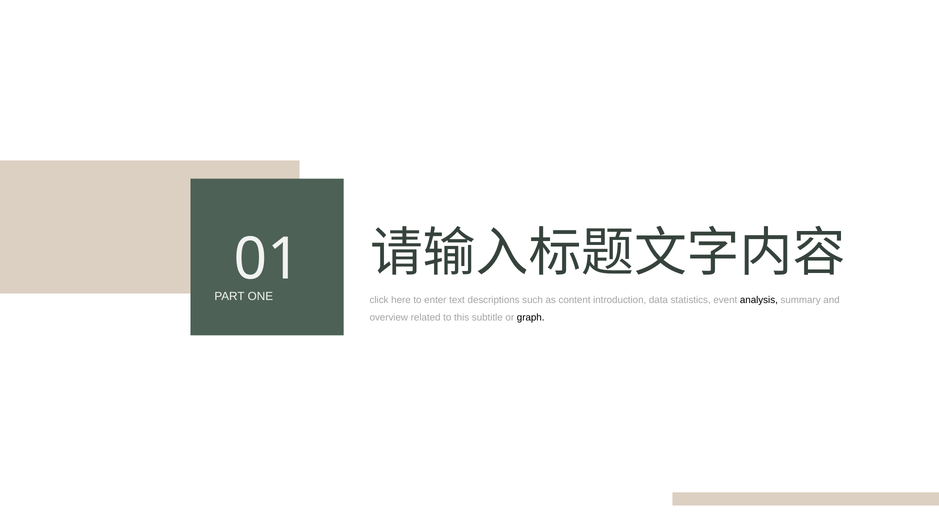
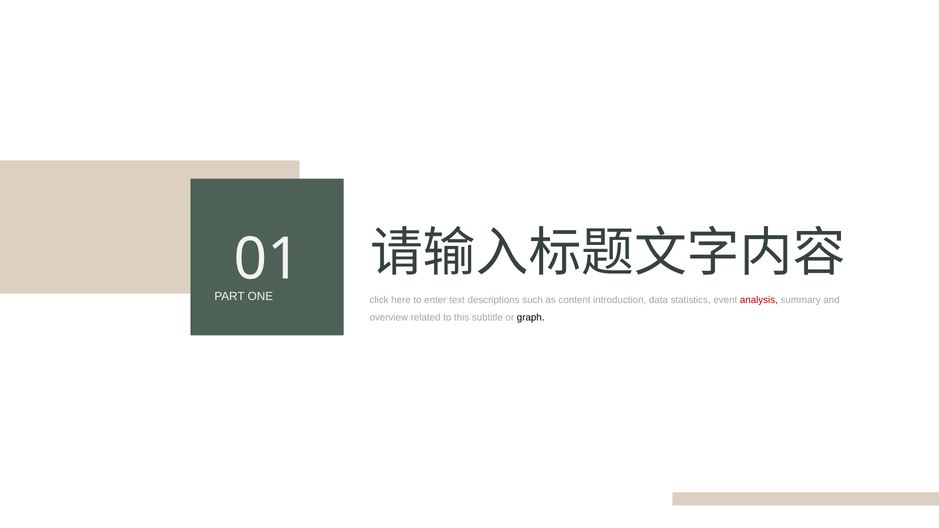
analysis colour: black -> red (759, 300)
